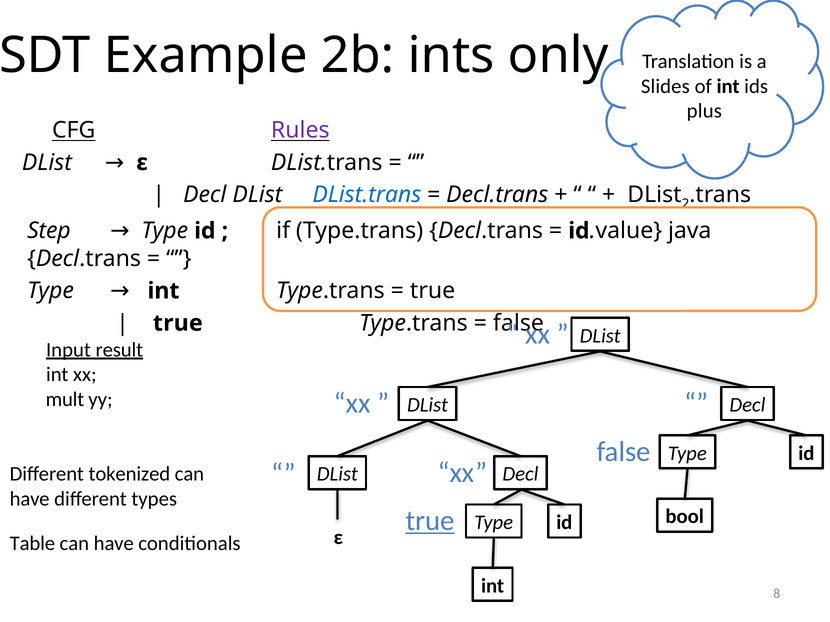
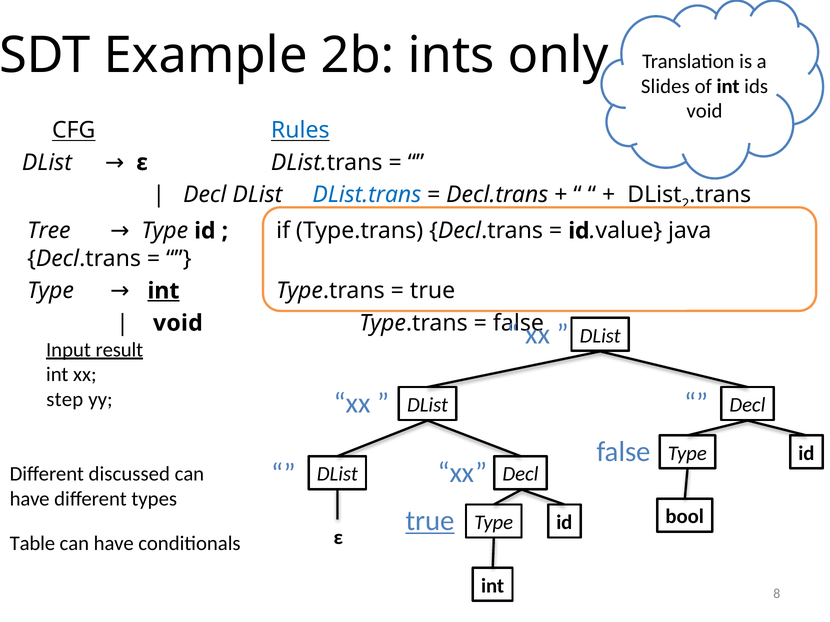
plus: plus -> void (704, 111)
Rules colour: purple -> blue (300, 130)
Step: Step -> Tree (49, 231)
int underline: none -> present (163, 291)
true: true -> void (178, 323)
mult: mult -> step (65, 400)
tokenized: tokenized -> discussed (129, 474)
